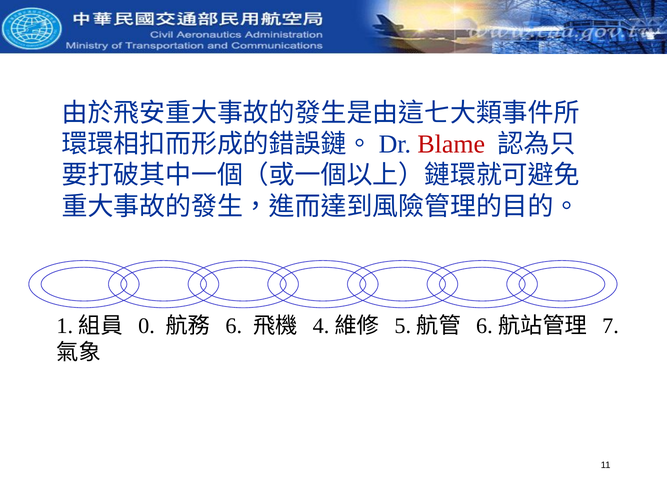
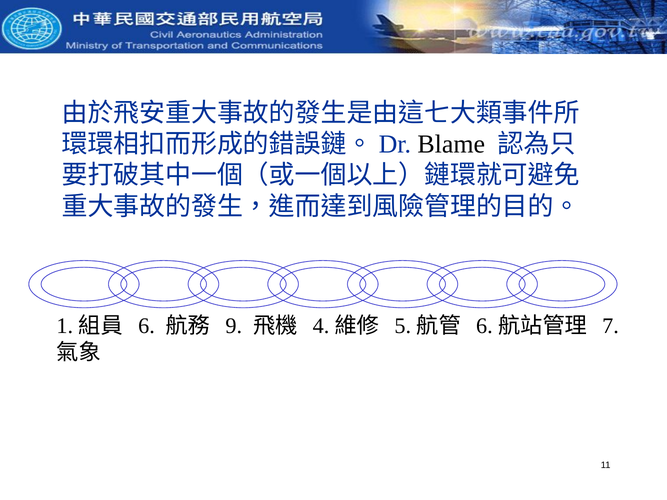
Blame colour: red -> black (451, 144)
0: 0 -> 6 (147, 326)
6: 6 -> 9 (234, 326)
